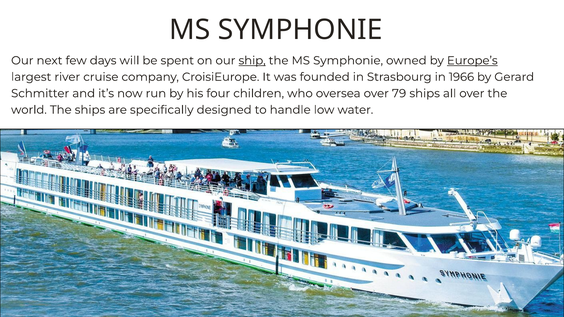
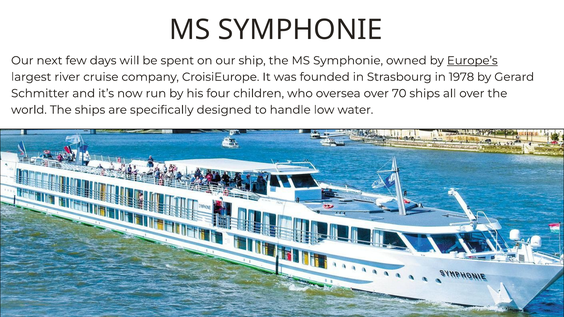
ship underline: present -> none (252, 61)
1966: 1966 -> 1978 (461, 77)
79: 79 -> 70 (399, 93)
